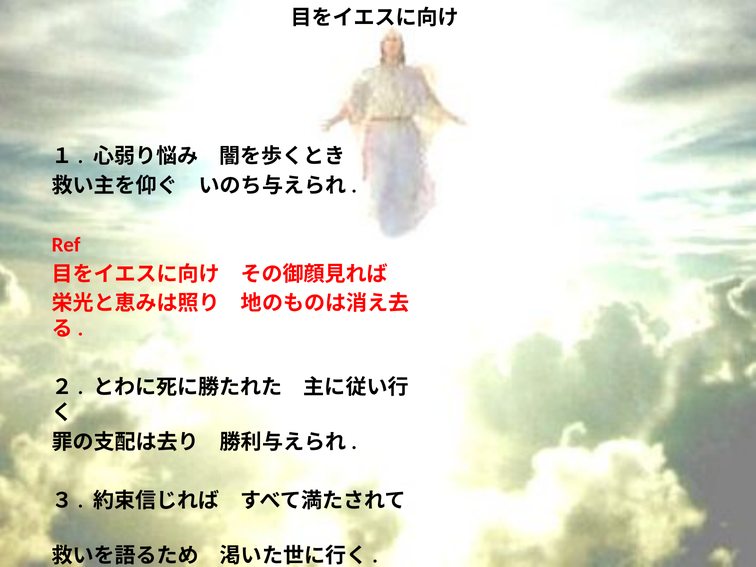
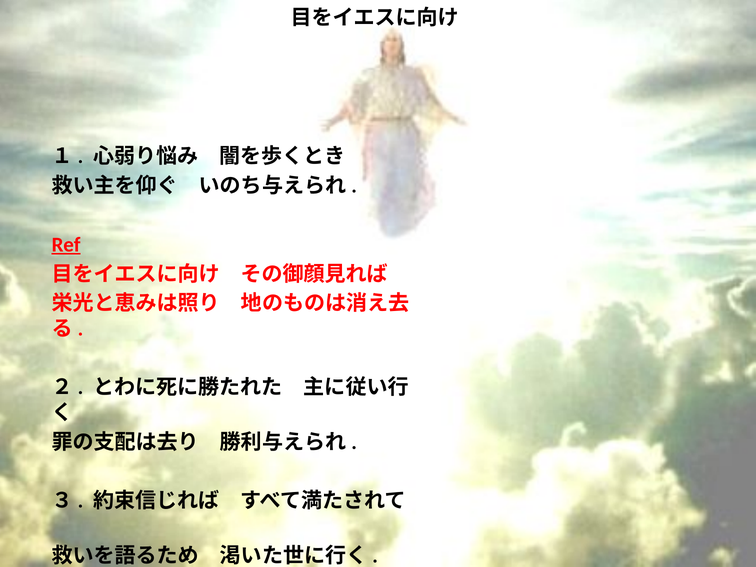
Ref underline: none -> present (66, 245)
